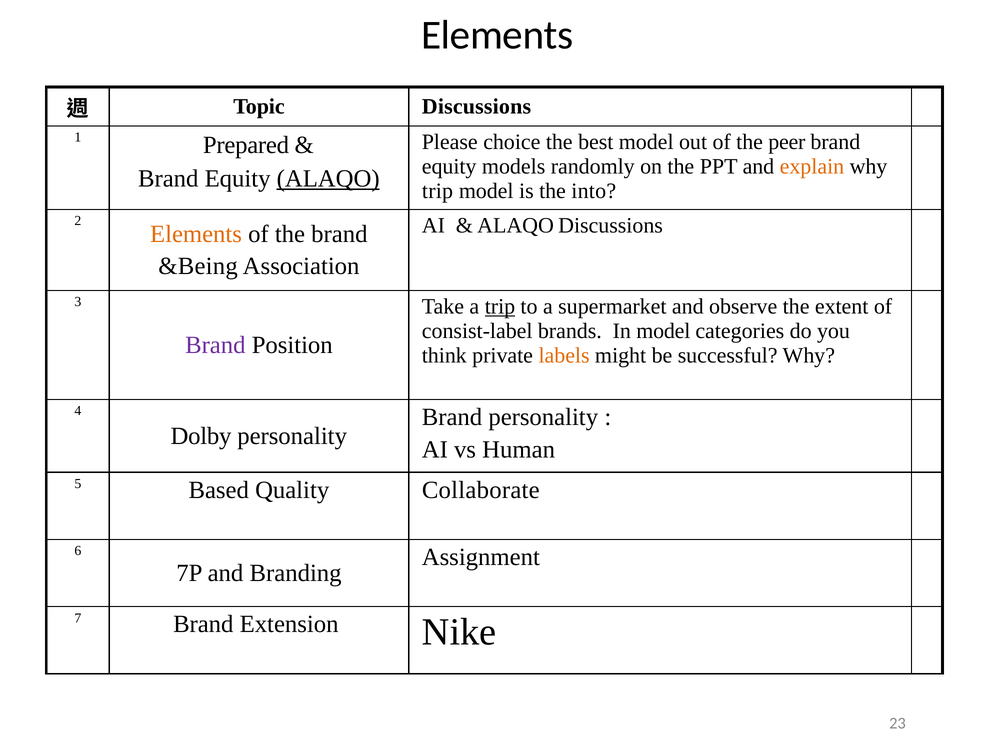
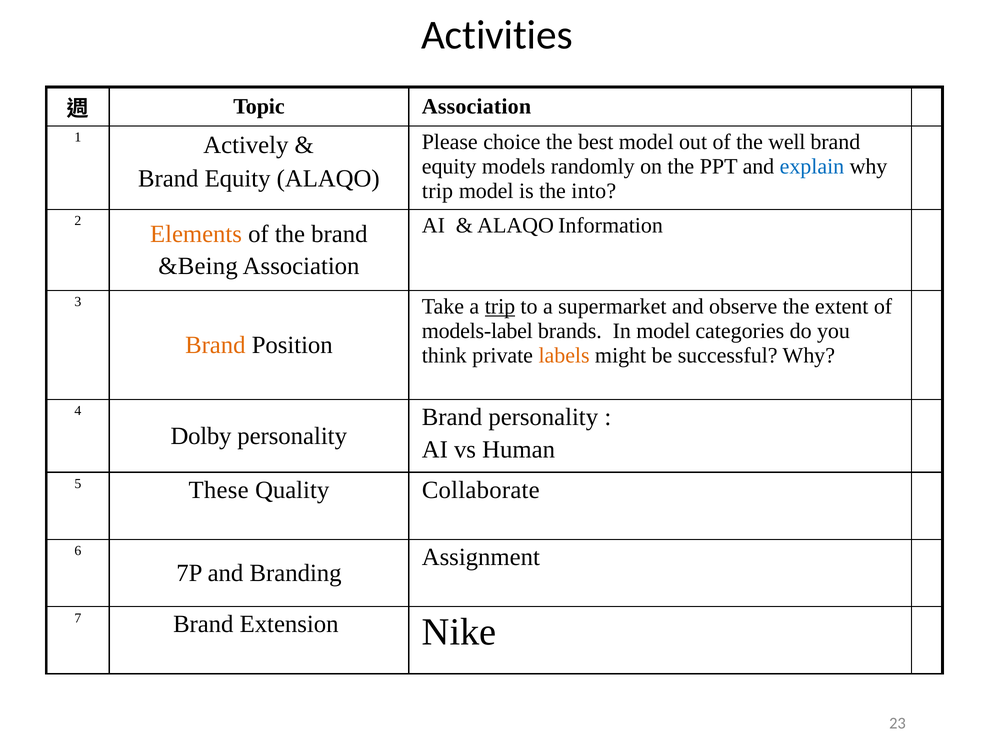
Elements: Elements -> Activities (497, 35)
Topic Discussions: Discussions -> Association (476, 107)
Prepared: Prepared -> Actively (246, 145)
peer: peer -> well (787, 142)
explain colour: orange -> blue (812, 167)
ALAQO underline: present -> none (328, 179)
ALAQO Discussions: Discussions -> Information (611, 226)
consist-label: consist-label -> models-label (477, 331)
Brand colour: purple -> orange (215, 345)
Based: Based -> These (219, 490)
